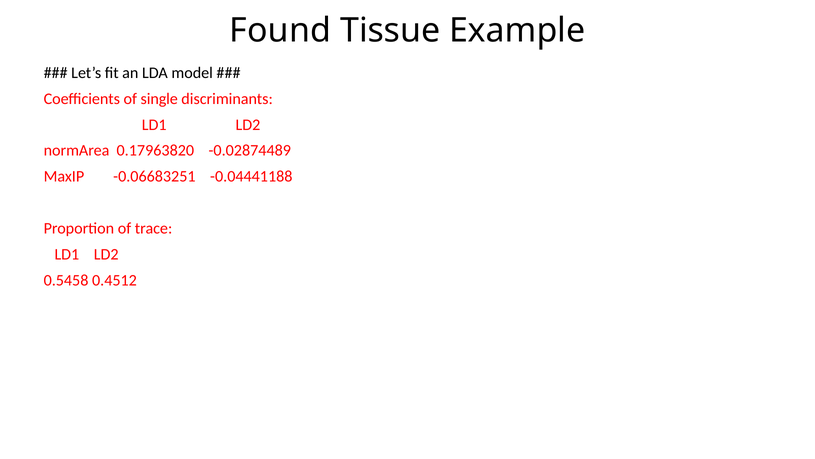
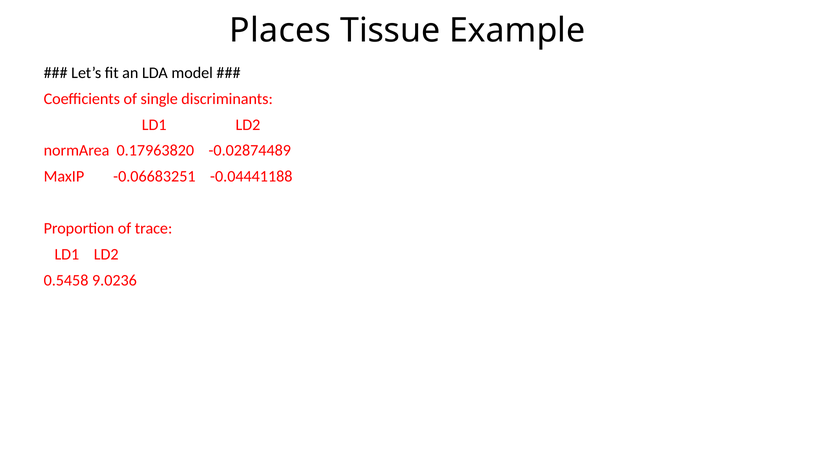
Found: Found -> Places (280, 30)
0.4512: 0.4512 -> 9.0236 (114, 280)
